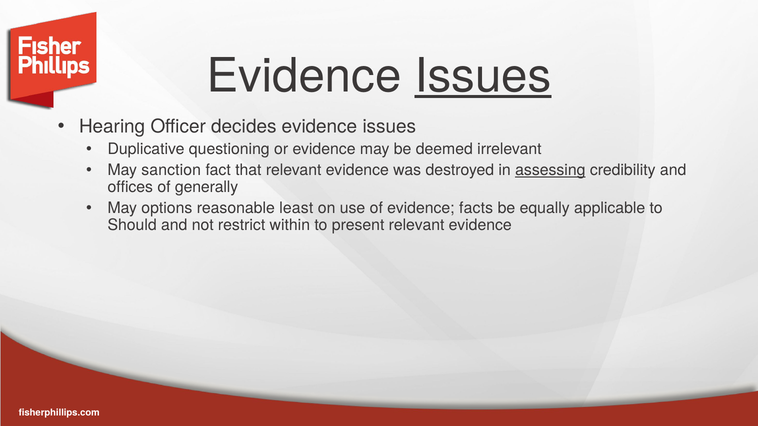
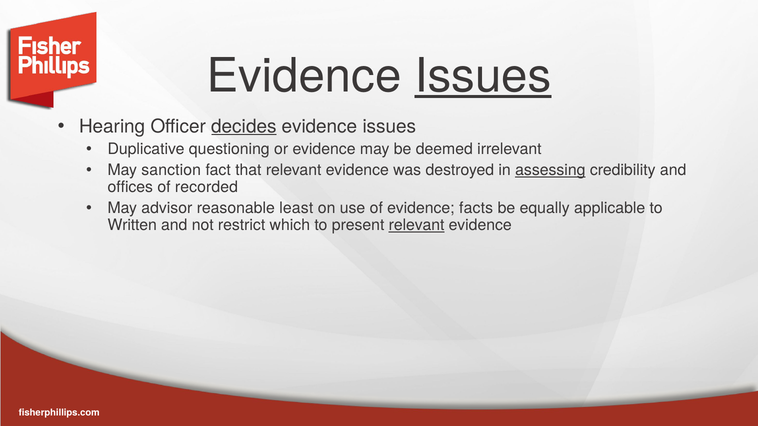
decides underline: none -> present (244, 126)
generally: generally -> recorded (206, 187)
options: options -> advisor (167, 208)
Should: Should -> Written (132, 225)
within: within -> which (290, 225)
relevant underline: none -> present (417, 225)
